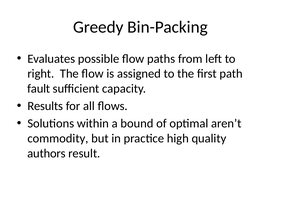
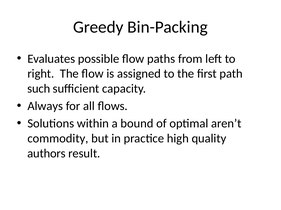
fault: fault -> such (39, 89)
Results: Results -> Always (45, 106)
